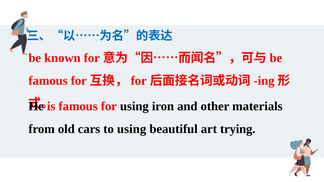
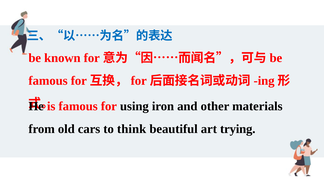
to using: using -> think (132, 129)
